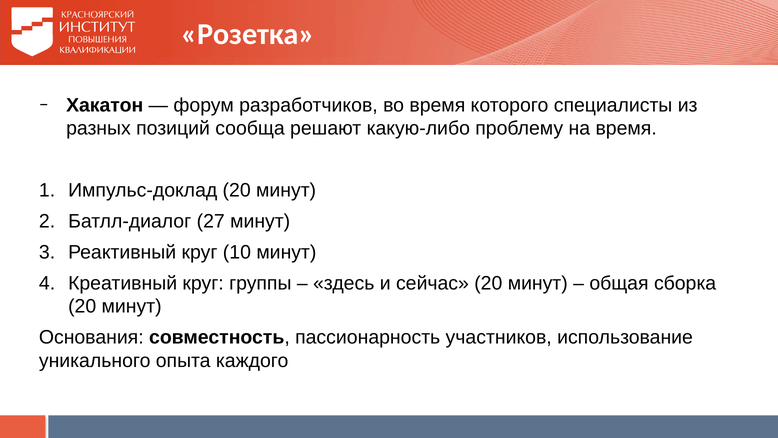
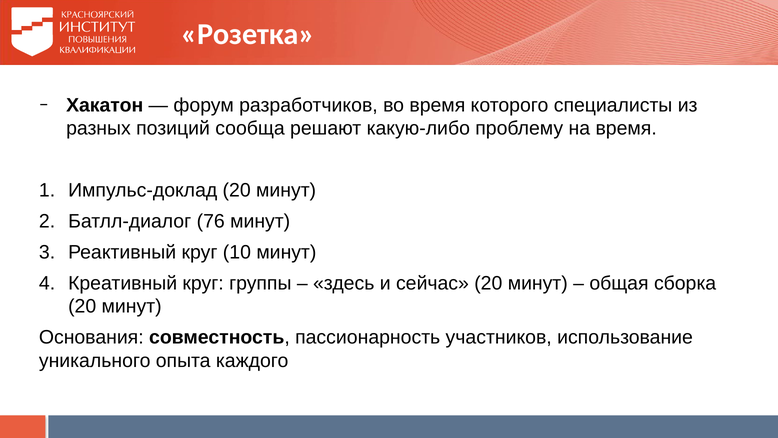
27: 27 -> 76 (211, 221)
